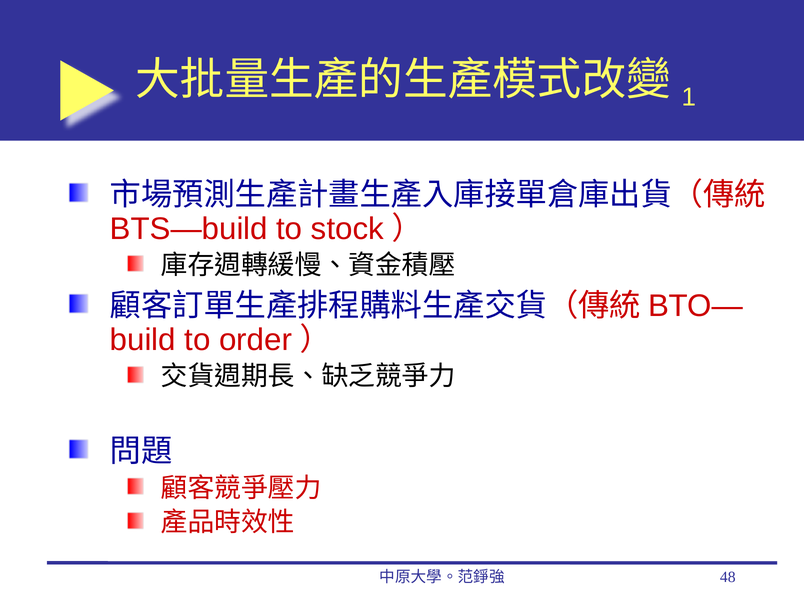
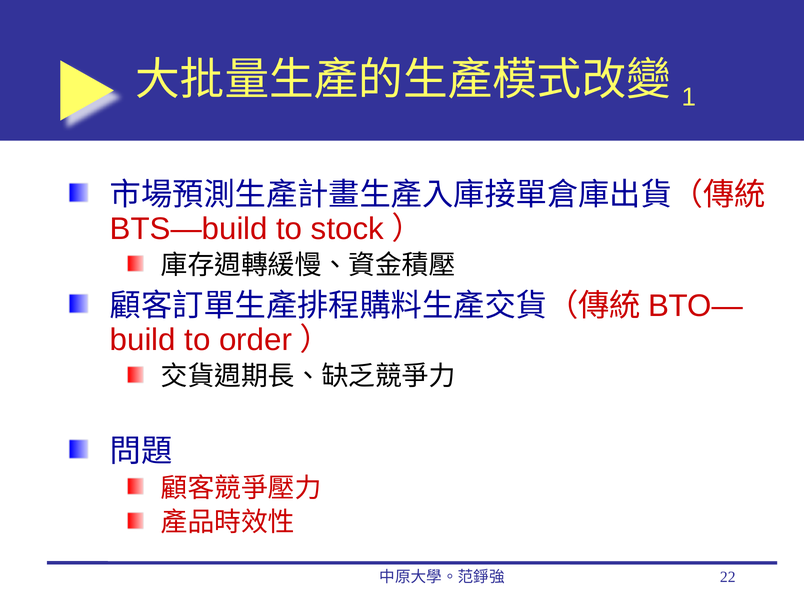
48: 48 -> 22 (728, 577)
